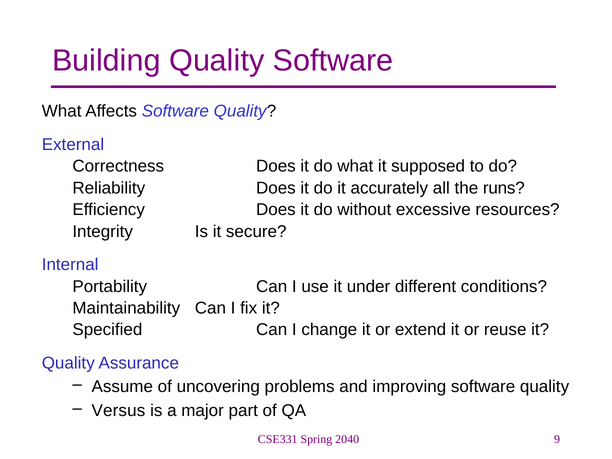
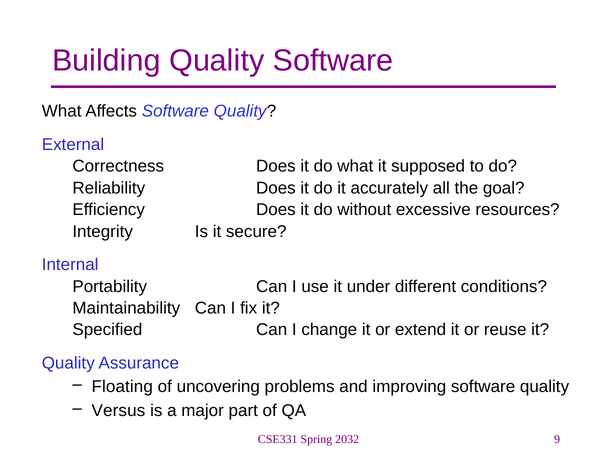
runs: runs -> goal (504, 188)
Assume: Assume -> Floating (122, 387)
2040: 2040 -> 2032 (347, 439)
